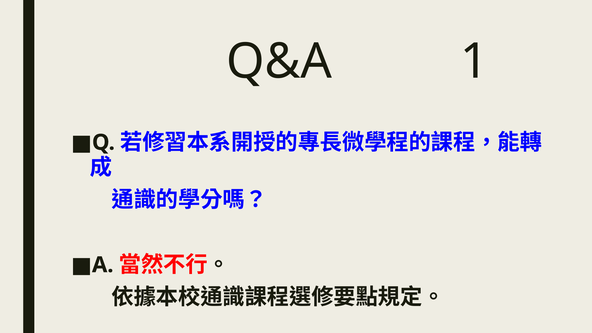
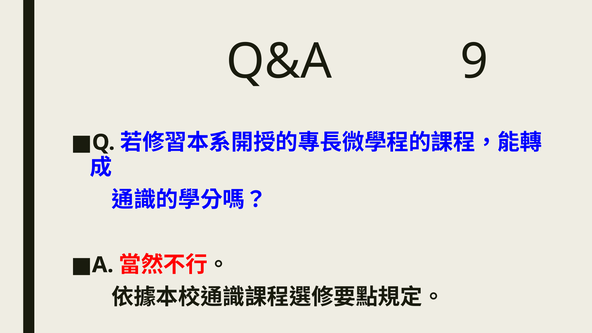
1: 1 -> 9 (474, 61)
